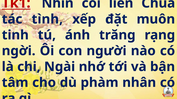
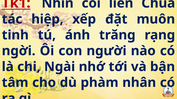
tình: tình -> hiệp (47, 19)
